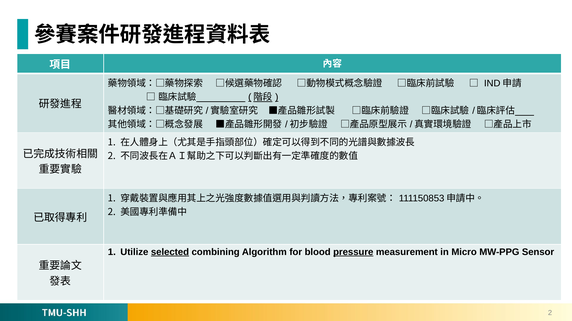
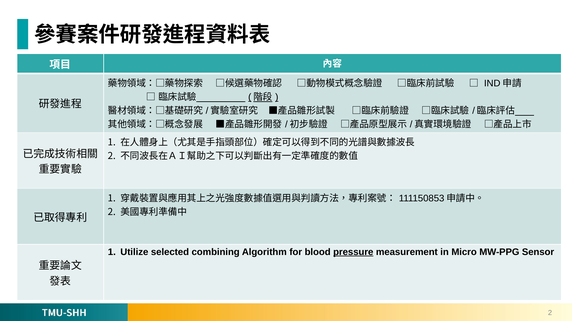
selected underline: present -> none (170, 252)
